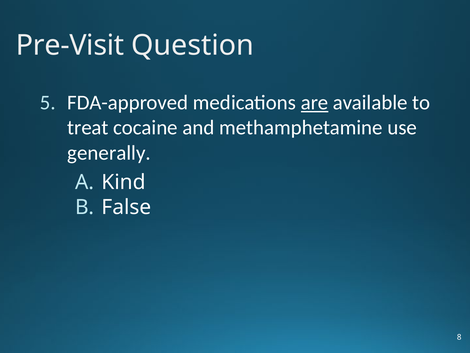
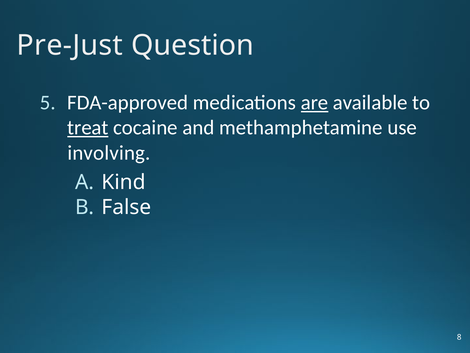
Pre-Visit: Pre-Visit -> Pre-Just (70, 45)
treat underline: none -> present (88, 128)
generally: generally -> involving (109, 153)
